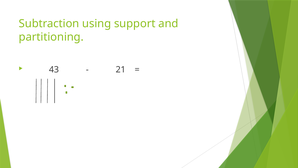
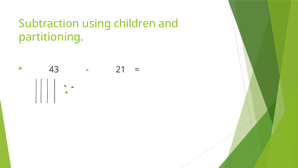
support: support -> children (135, 24)
